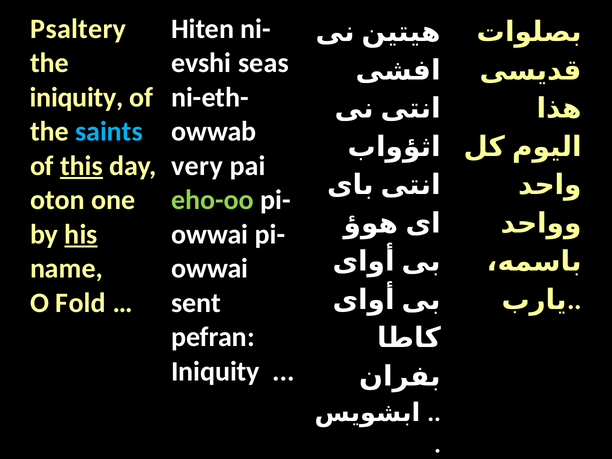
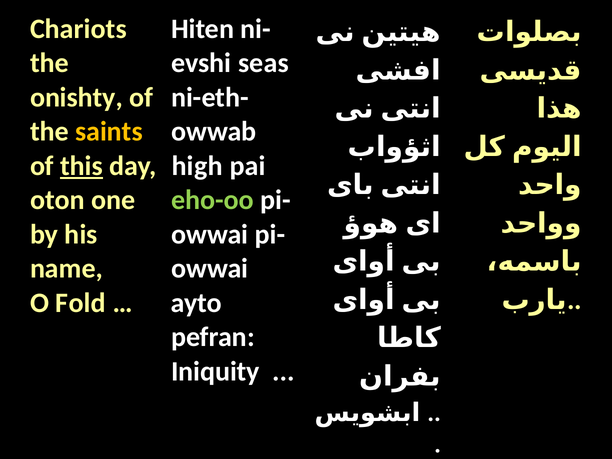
Psaltery: Psaltery -> Chariots (78, 29)
iniquity: iniquity -> onishty (76, 97)
saints colour: light blue -> yellow (109, 132)
very: very -> high (197, 166)
his underline: present -> none (81, 234)
sent: sent -> ayto (196, 303)
